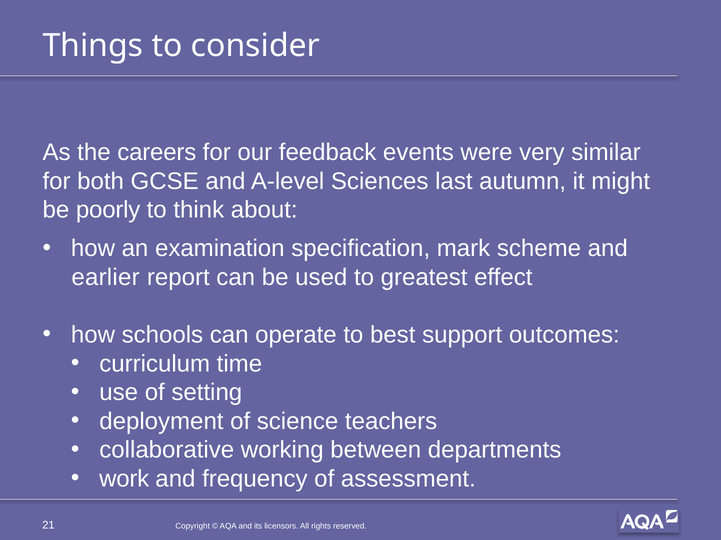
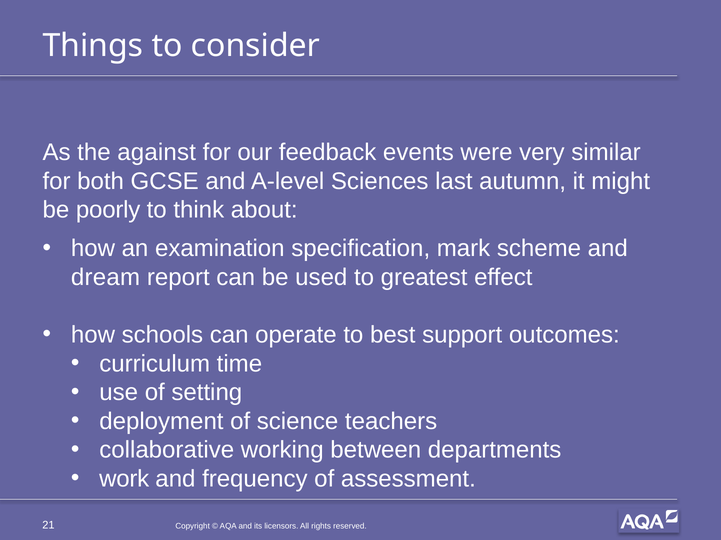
the careers: careers -> against (157, 153)
earlier: earlier -> dream (106, 278)
